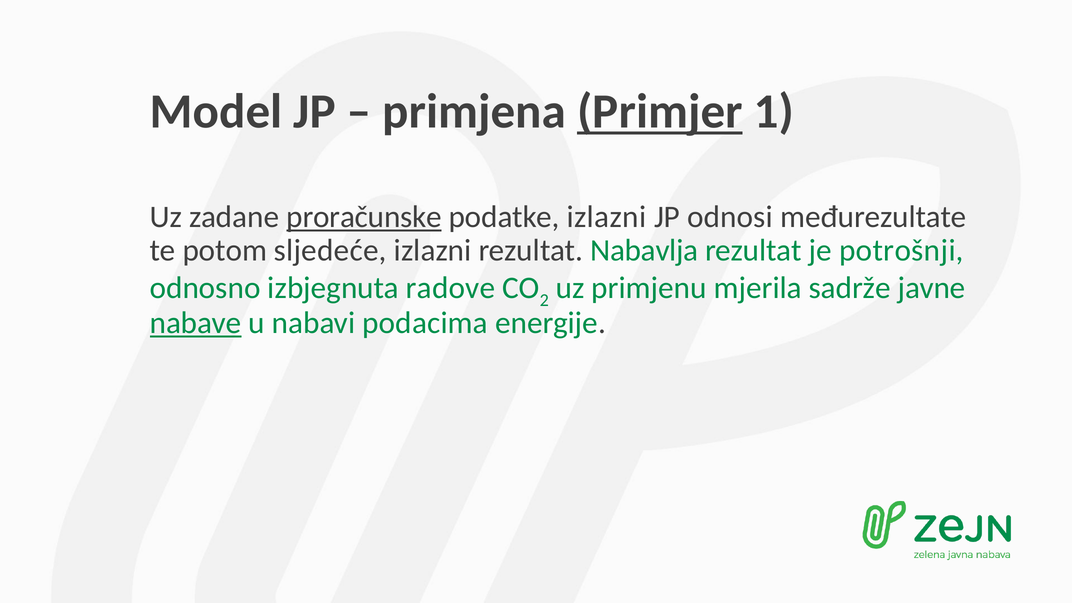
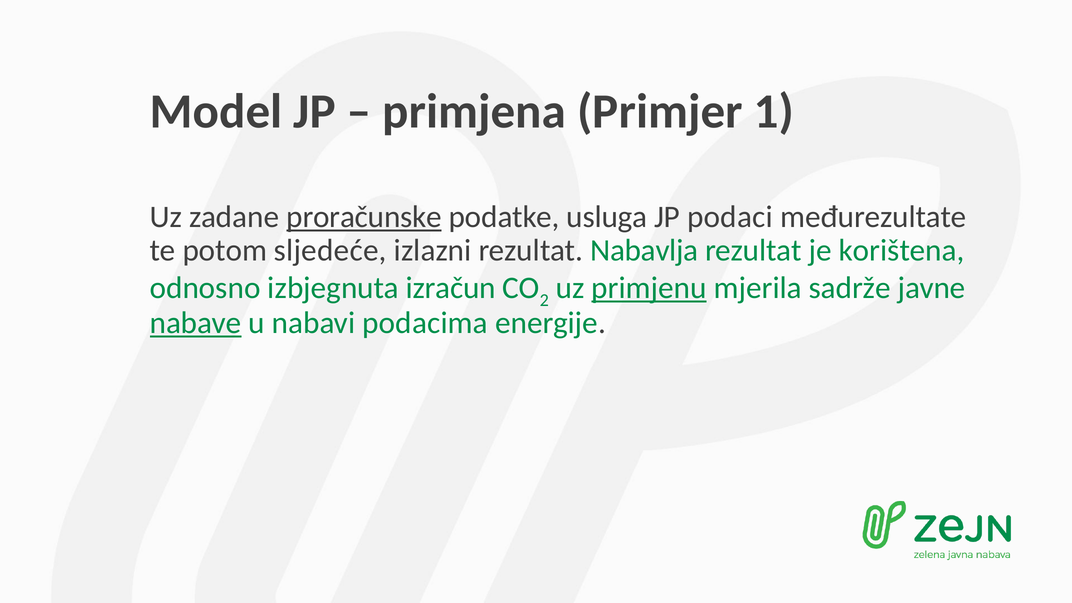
Primjer underline: present -> none (660, 112)
podatke izlazni: izlazni -> usluga (607, 217)
odnosi: odnosi -> podaci (730, 217)
potrošnji: potrošnji -> korištena (902, 251)
radove: radove -> izračun (451, 288)
primjenu underline: none -> present (649, 288)
